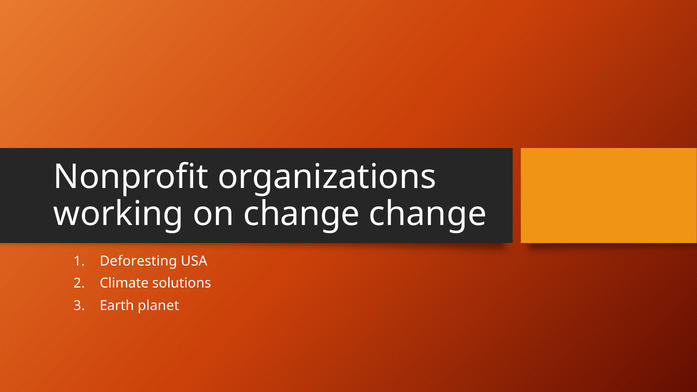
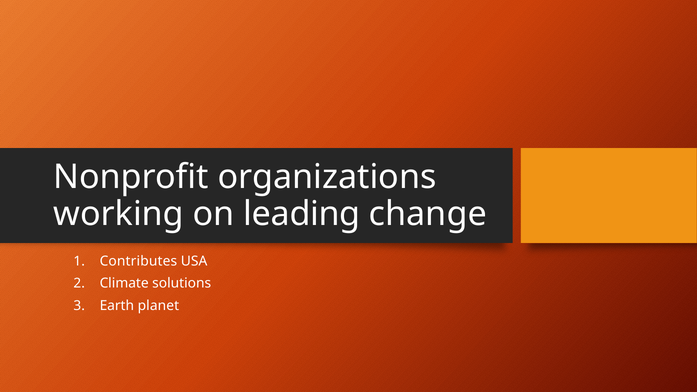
on change: change -> leading (302, 214)
Deforesting: Deforesting -> Contributes (138, 261)
